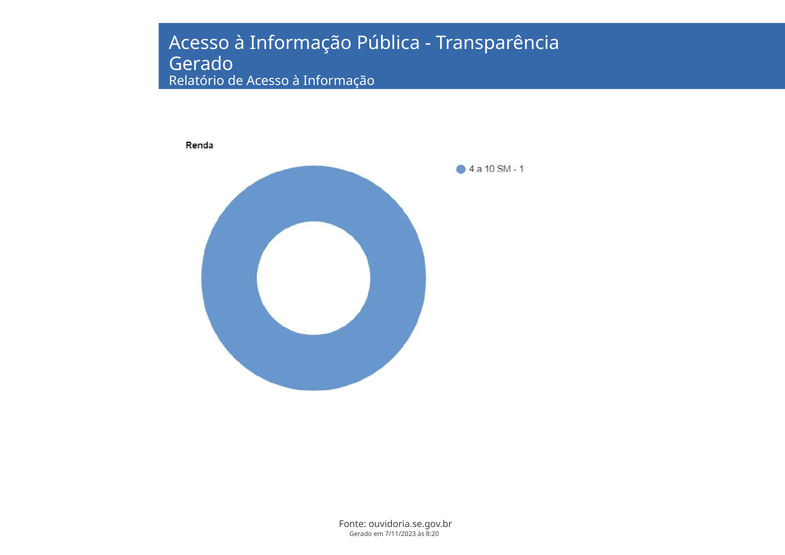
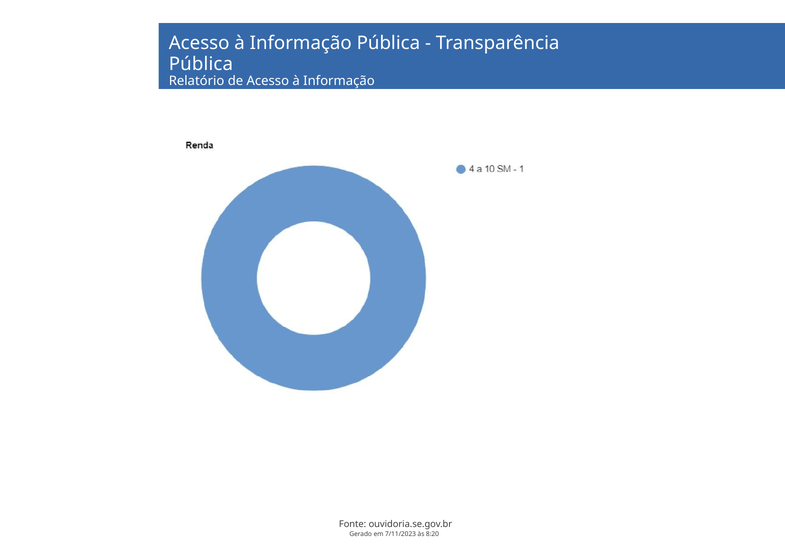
Gerado: Gerado -> Pública (201, 64)
